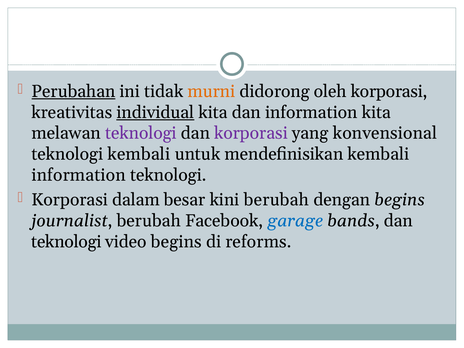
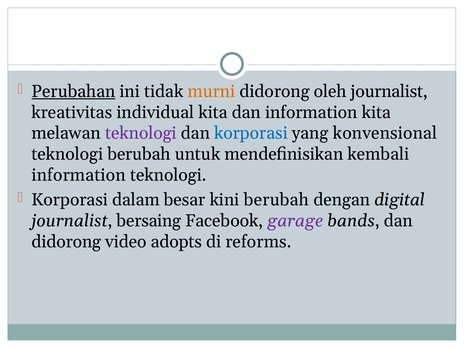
oleh korporasi: korporasi -> journalist (389, 91)
individual underline: present -> none (155, 112)
korporasi colour: purple -> blue (251, 133)
teknologi kembali: kembali -> berubah (139, 154)
dengan begins: begins -> digital (400, 200)
journalist berubah: berubah -> bersaing (149, 221)
garage colour: blue -> purple (295, 221)
teknologi: teknologi -> didorong (66, 242)
video begins: begins -> adopts (176, 242)
